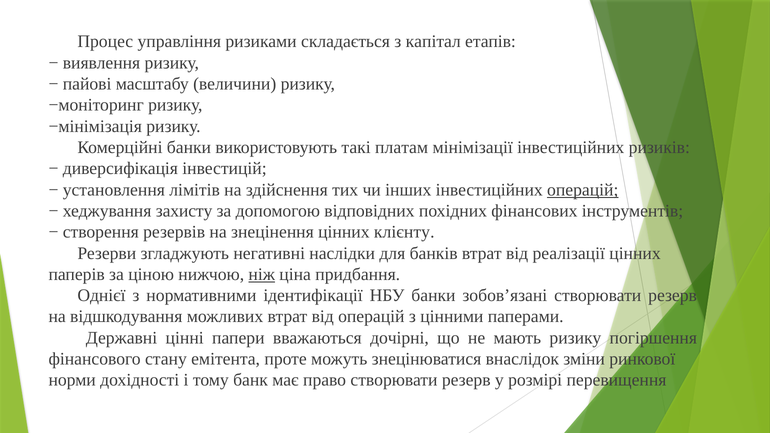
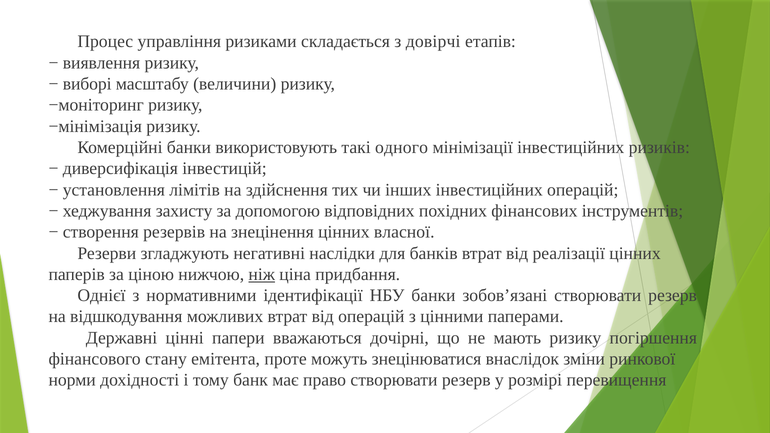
капітал: капітал -> довірчі (433, 42)
пайові: пайові -> виборі (87, 84)
платам: платам -> одного (401, 147)
операцій underline: present -> none (583, 190)
клієнту: клієнту -> власної (404, 232)
